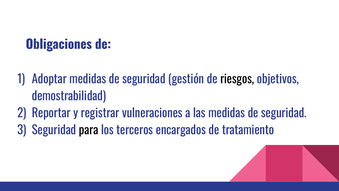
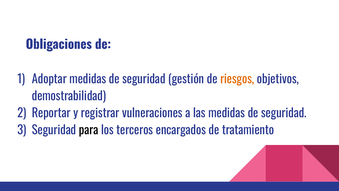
riesgos colour: black -> orange (237, 79)
